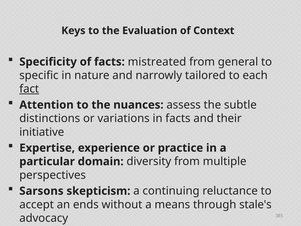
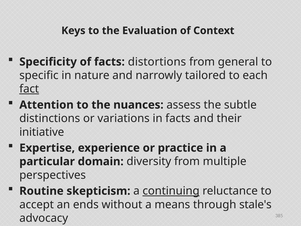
mistreated: mistreated -> distortions (157, 62)
Sarsons: Sarsons -> Routine (41, 191)
continuing underline: none -> present (171, 191)
